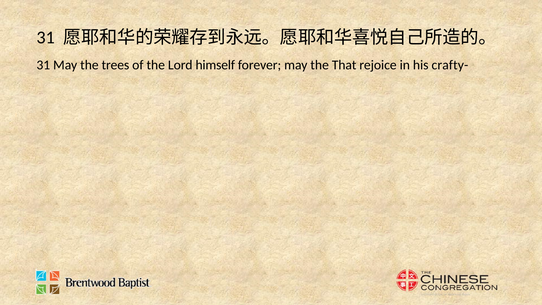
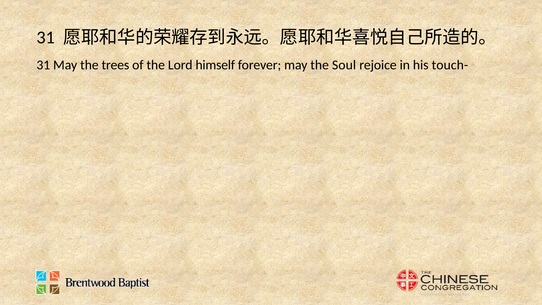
That: That -> Soul (344, 65)
crafty-: crafty- -> touch- (450, 65)
